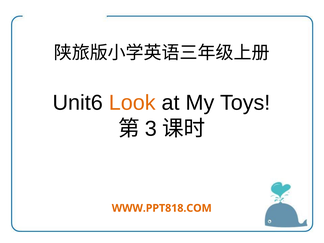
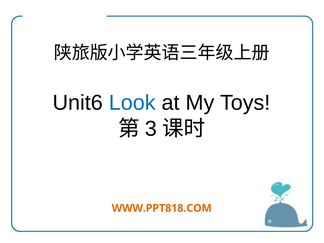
Look colour: orange -> blue (132, 103)
